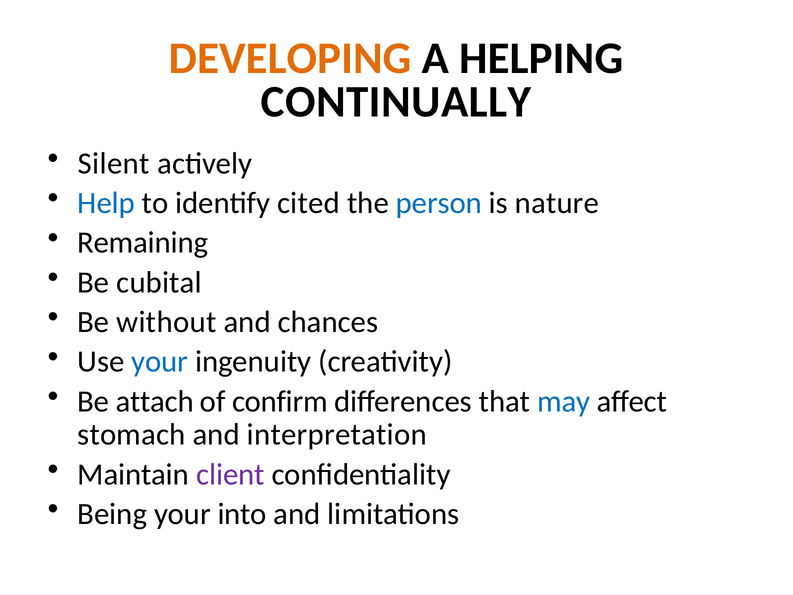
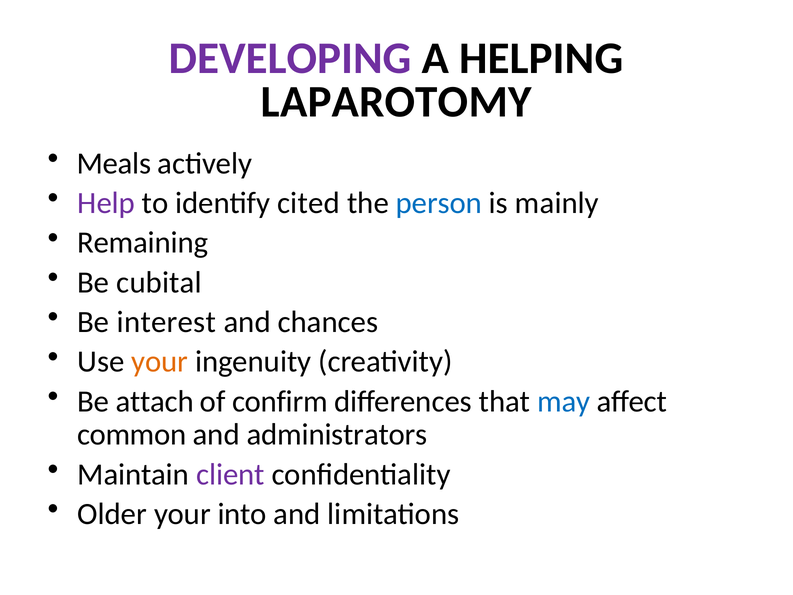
DEVELOPING colour: orange -> purple (290, 58)
CONTINUALLY: CONTINUALLY -> LAPAROTOMY (396, 102)
Silent: Silent -> Meals (114, 163)
Help colour: blue -> purple (106, 203)
nature: nature -> mainly (557, 203)
without: without -> interest (166, 322)
your colour: blue -> orange (160, 362)
stomach: stomach -> common (132, 435)
interpretation: interpretation -> administrators (337, 435)
Being: Being -> Older (112, 514)
